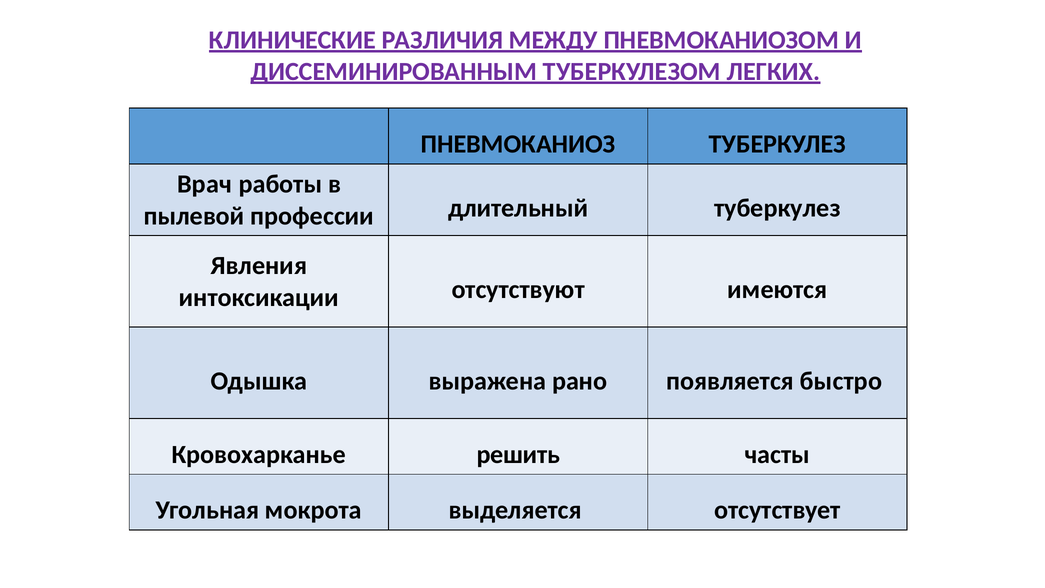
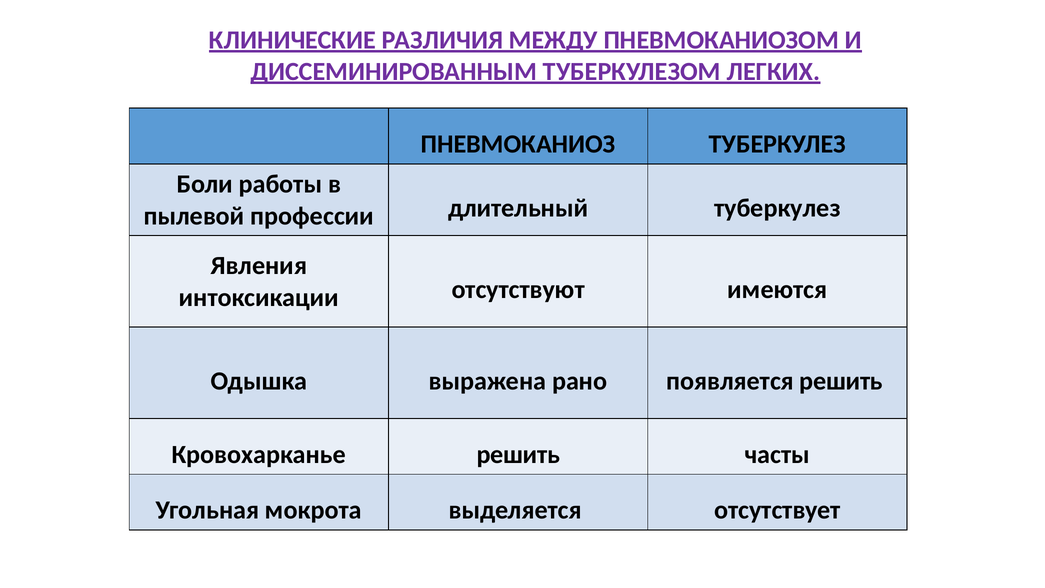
Врач: Врач -> Боли (205, 184)
появляется быстро: быстро -> решить (841, 381)
